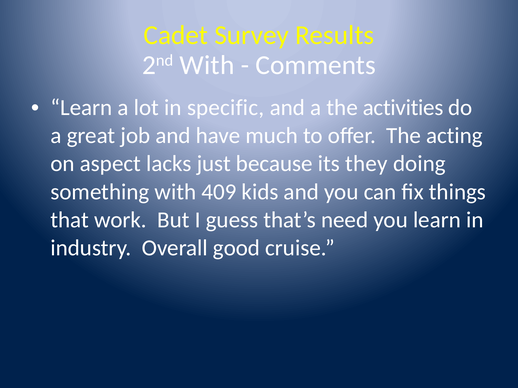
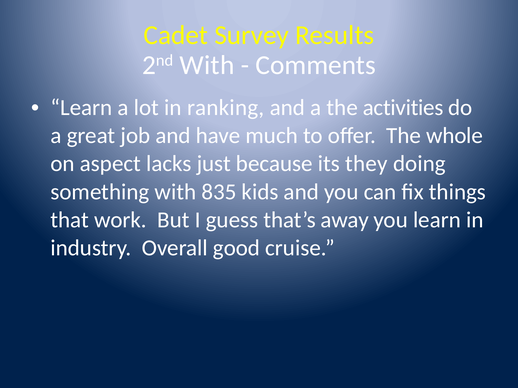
specific: specific -> ranking (226, 108)
acting: acting -> whole (455, 136)
409: 409 -> 835 (219, 192)
need: need -> away (345, 220)
